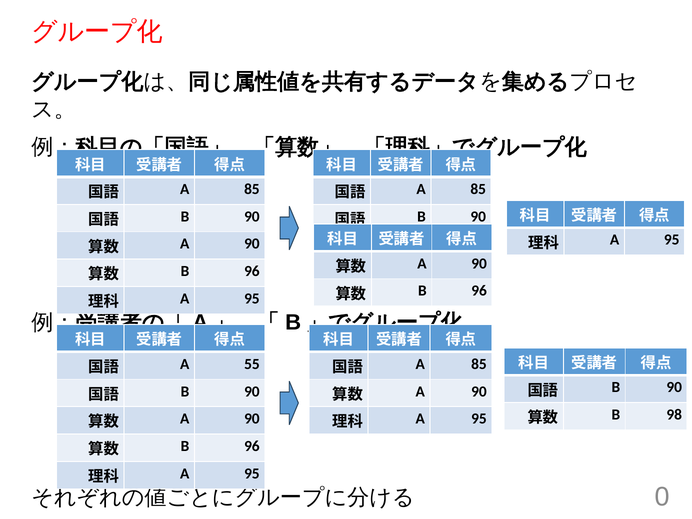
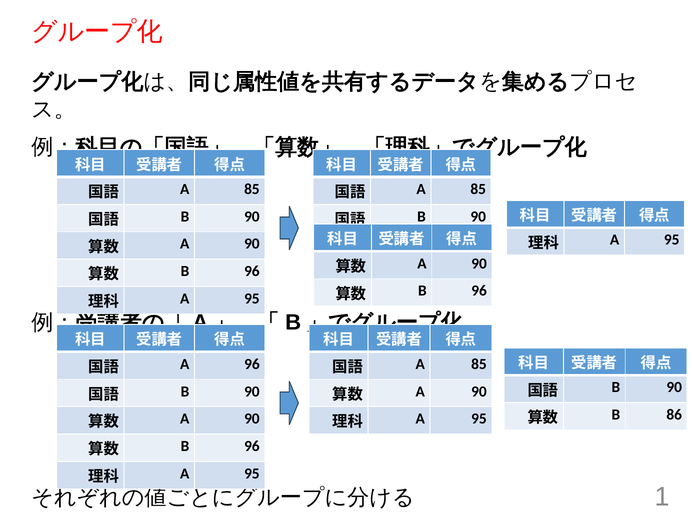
A 55: 55 -> 96 (252, 364)
98: 98 -> 86 (674, 415)
0: 0 -> 1 (662, 497)
